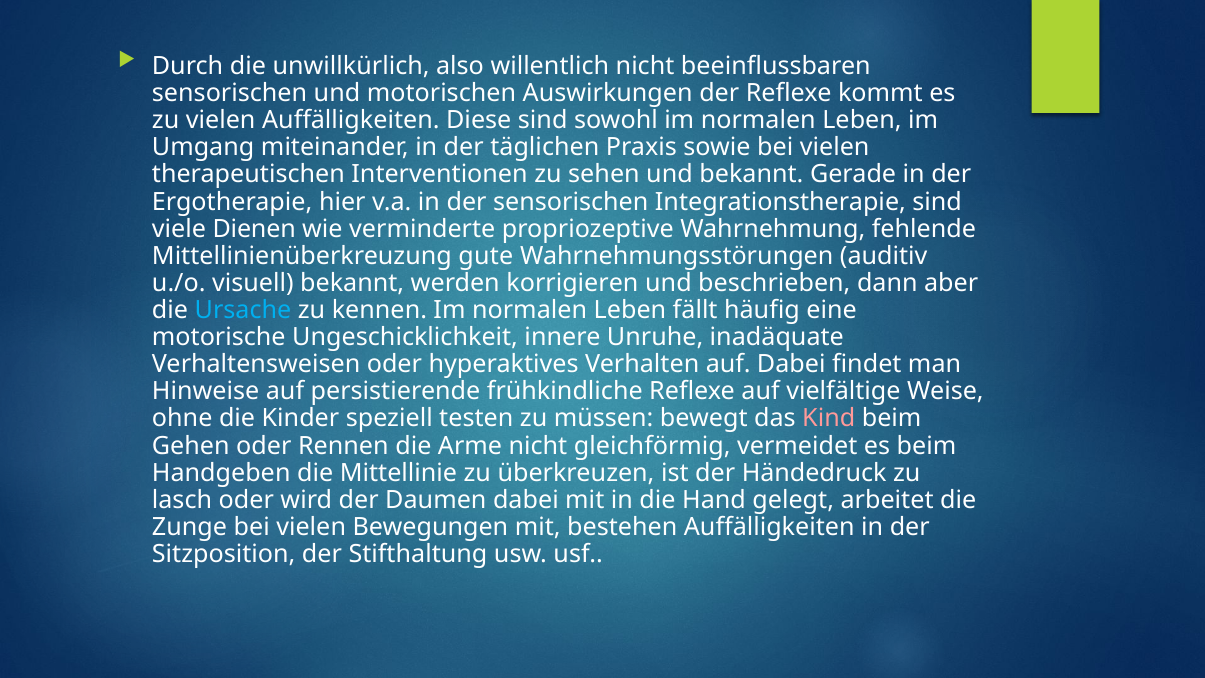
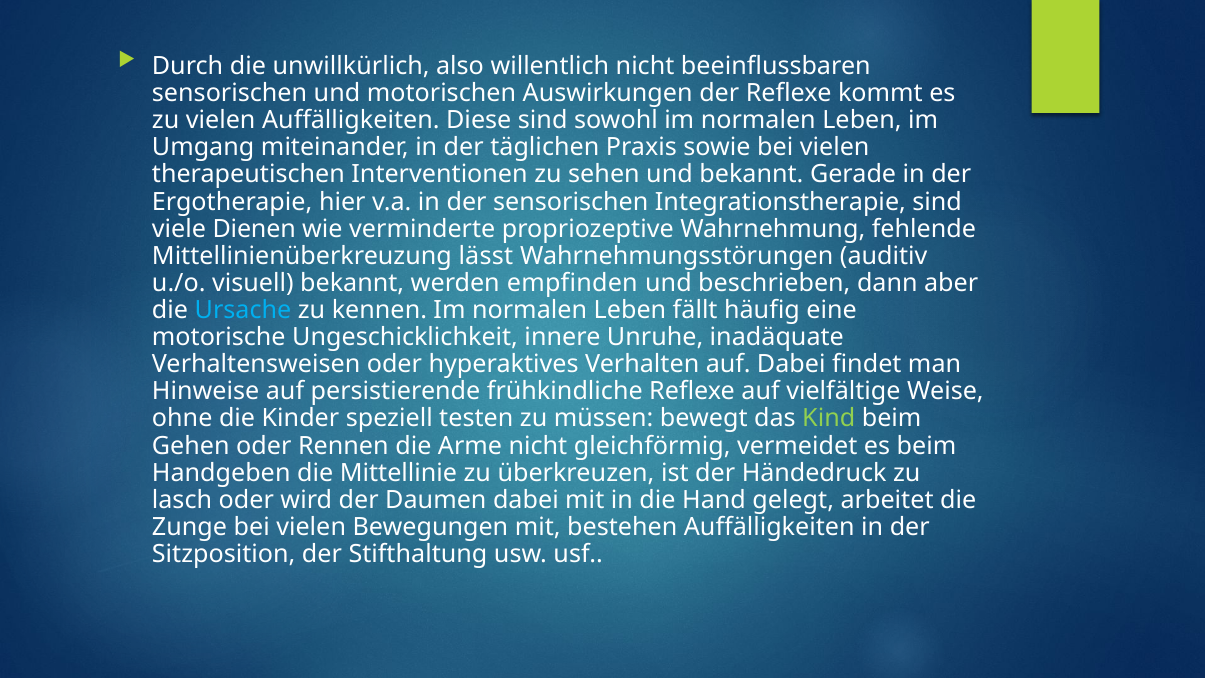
gute: gute -> lässt (486, 256)
korrigieren: korrigieren -> empfinden (572, 283)
Kind colour: pink -> light green (829, 419)
